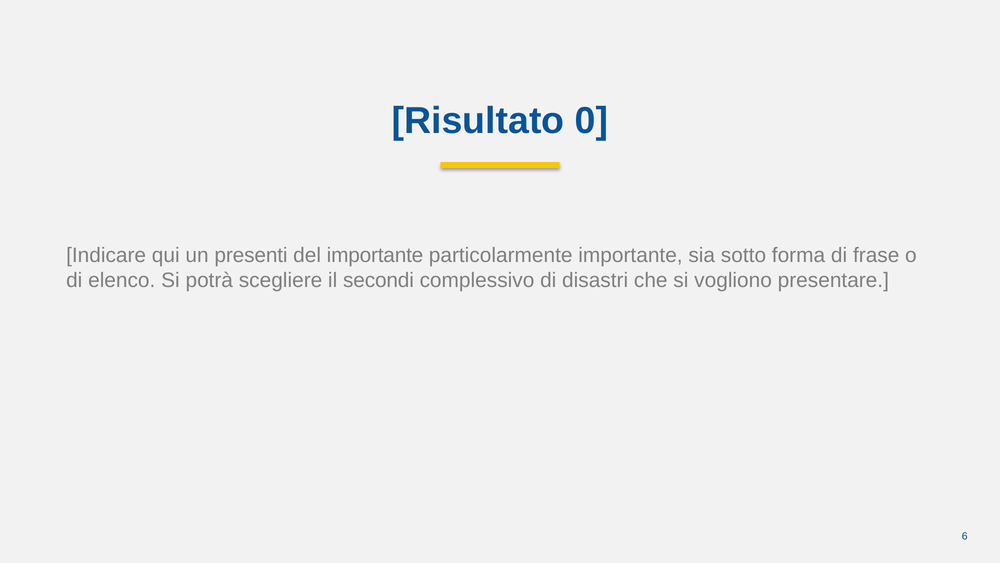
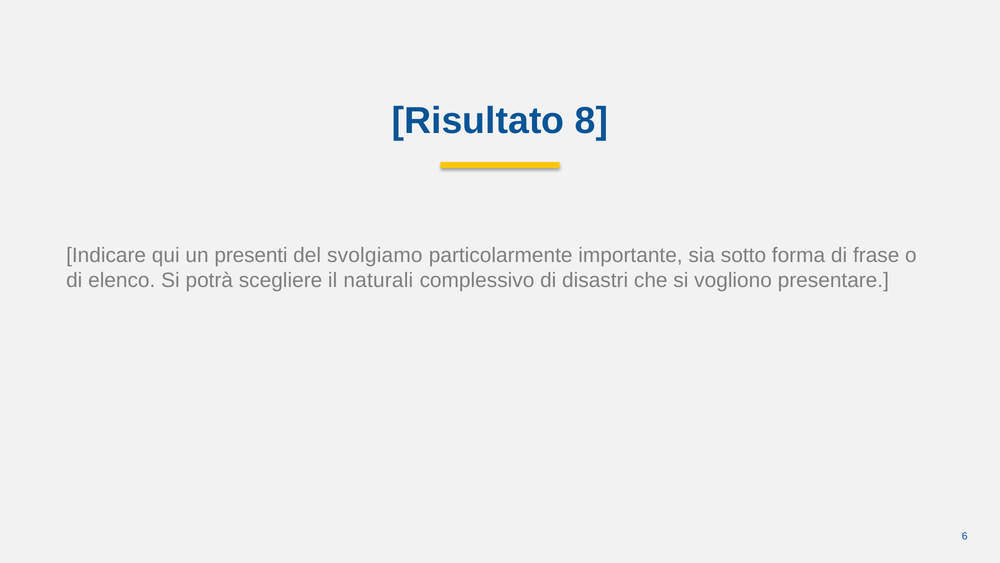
0: 0 -> 8 (591, 121)
del importante: importante -> svolgiamo (375, 255)
secondi: secondi -> naturali (378, 280)
